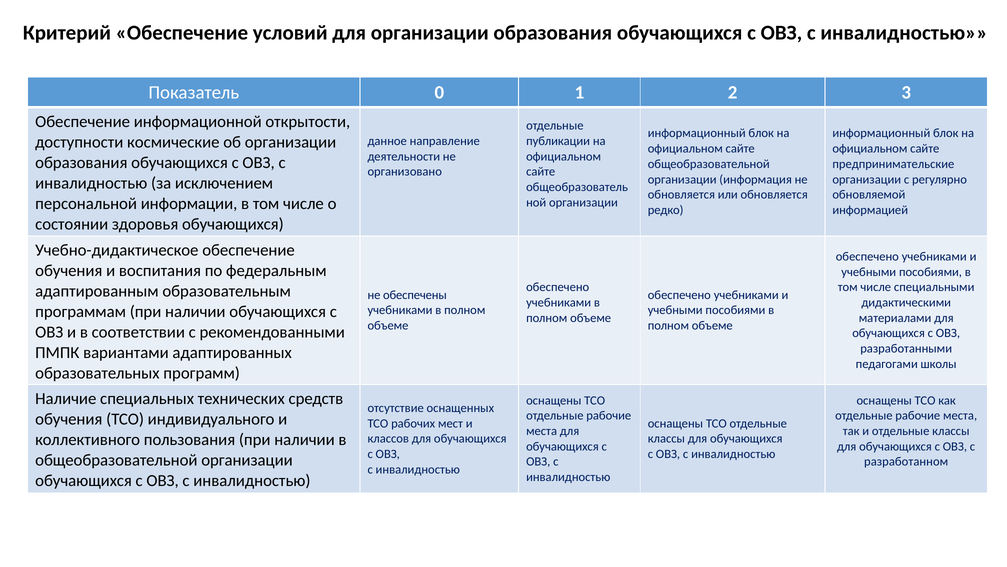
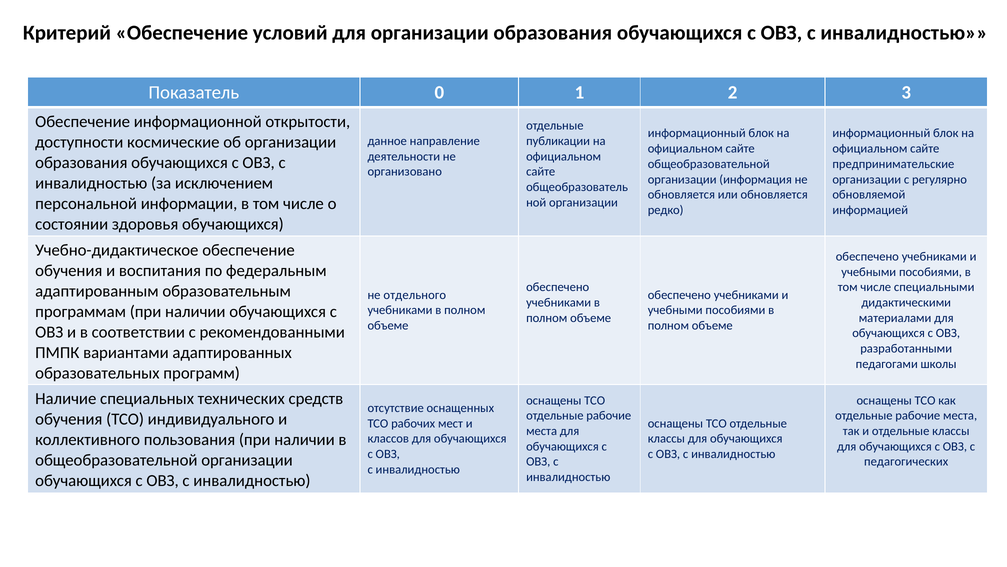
обеспечены: обеспечены -> отдельного (415, 295)
разработанном: разработанном -> педагогических (906, 461)
